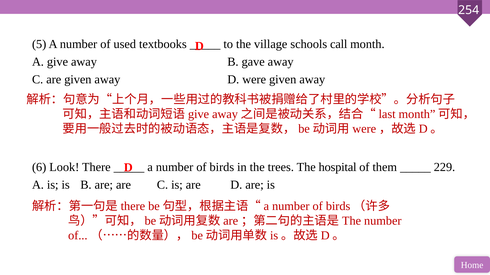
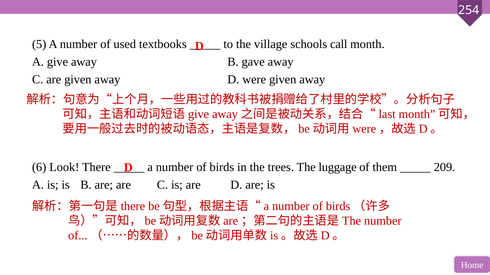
hospital: hospital -> luggage (338, 168)
229: 229 -> 209 (445, 168)
